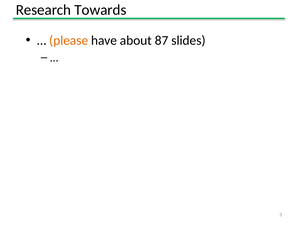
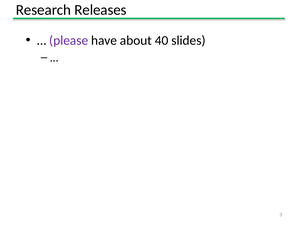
Towards: Towards -> Releases (100, 10)
please colour: orange -> purple (69, 40)
87: 87 -> 40 (162, 40)
